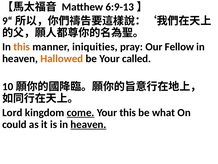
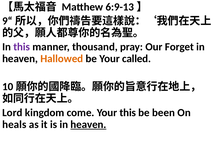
this colour: orange -> purple (22, 47)
iniquities: iniquities -> thousand (95, 47)
Fellow: Fellow -> Forget (179, 47)
come underline: present -> none (81, 112)
what: what -> been (163, 112)
could: could -> heals (14, 124)
